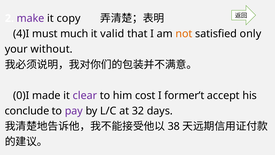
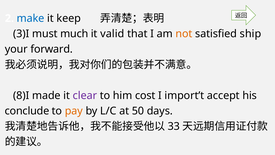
make colour: purple -> blue (31, 18)
copy: copy -> keep (69, 18)
4)I: 4)I -> 3)I (21, 34)
only: only -> ship (250, 34)
without: without -> forward (52, 49)
0)I: 0)I -> 8)I (21, 95)
former’t: former’t -> import’t (184, 95)
pay colour: purple -> orange (74, 111)
32: 32 -> 50 (138, 111)
38: 38 -> 33 (174, 126)
